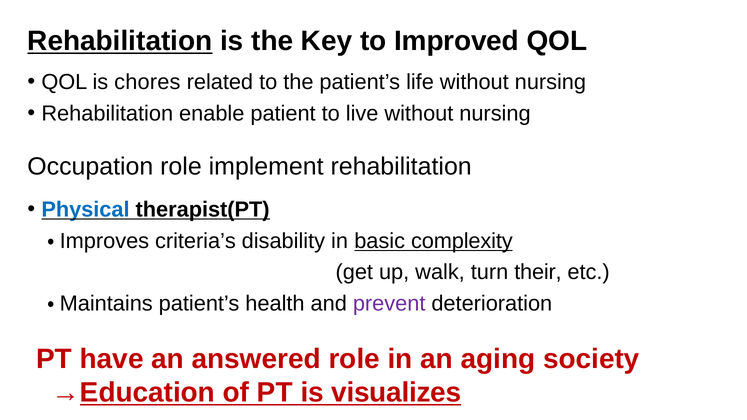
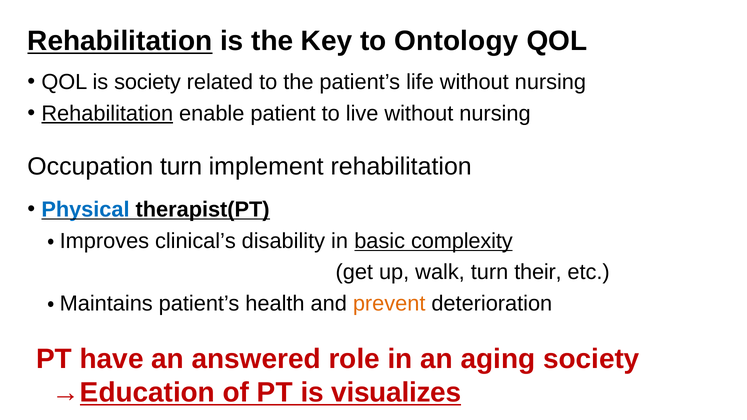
Improved: Improved -> Ontology (456, 41)
is chores: chores -> society (148, 82)
Rehabilitation underline: none -> present (107, 113)
Occupation role: role -> turn (181, 167)
criteria’s: criteria’s -> clinical’s (195, 241)
prevent colour: purple -> orange (389, 303)
